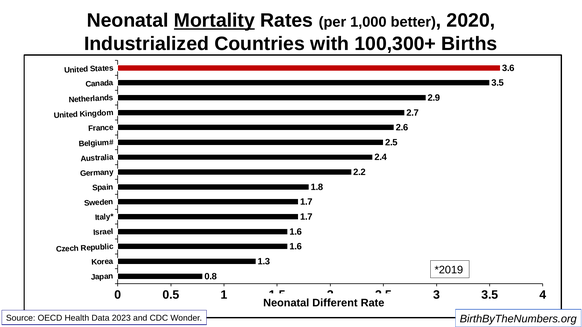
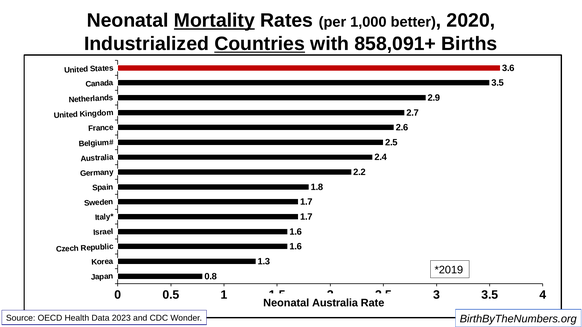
Countries underline: none -> present (260, 44)
100,300+: 100,300+ -> 858,091+ (395, 44)
Neonatal Different: Different -> Australia (335, 303)
